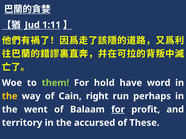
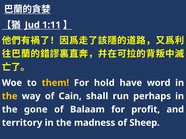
them colour: light green -> yellow (55, 83)
right: right -> shall (97, 96)
went: went -> gone (36, 110)
for underline: present -> none (118, 110)
accursed: accursed -> madness (95, 123)
These: These -> Sheep (145, 123)
